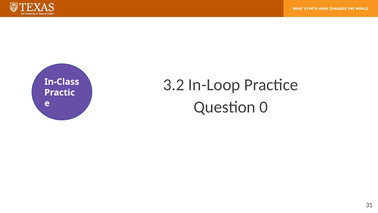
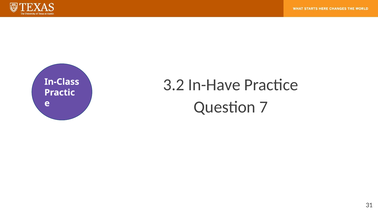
In-Loop: In-Loop -> In-Have (214, 85)
0: 0 -> 7 (264, 107)
